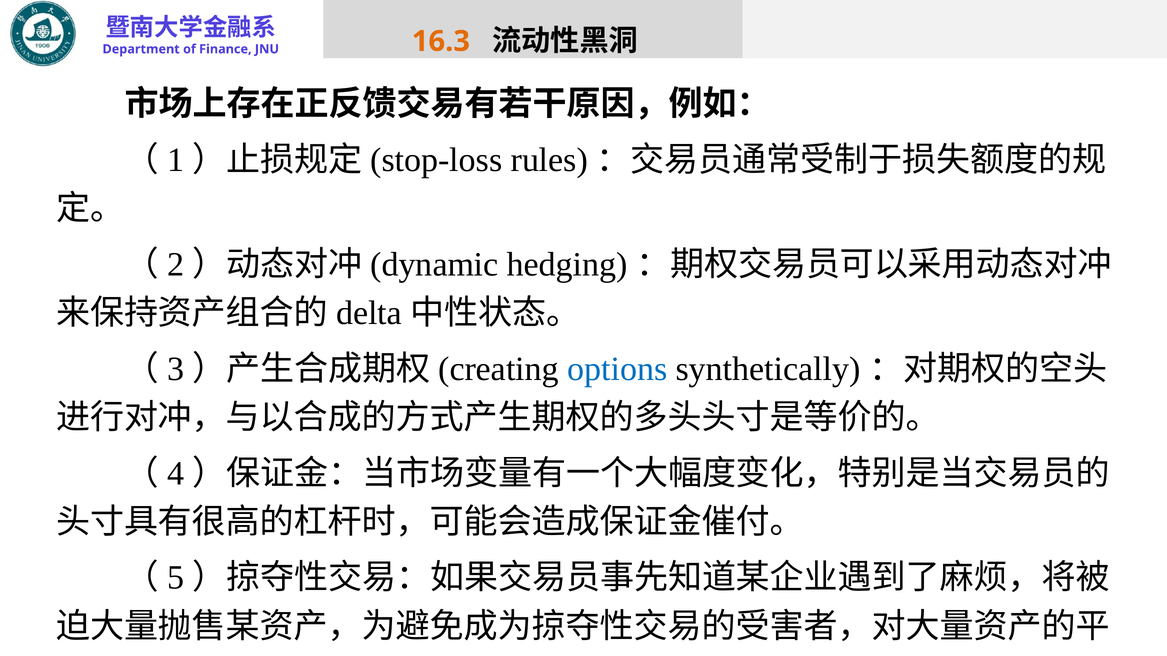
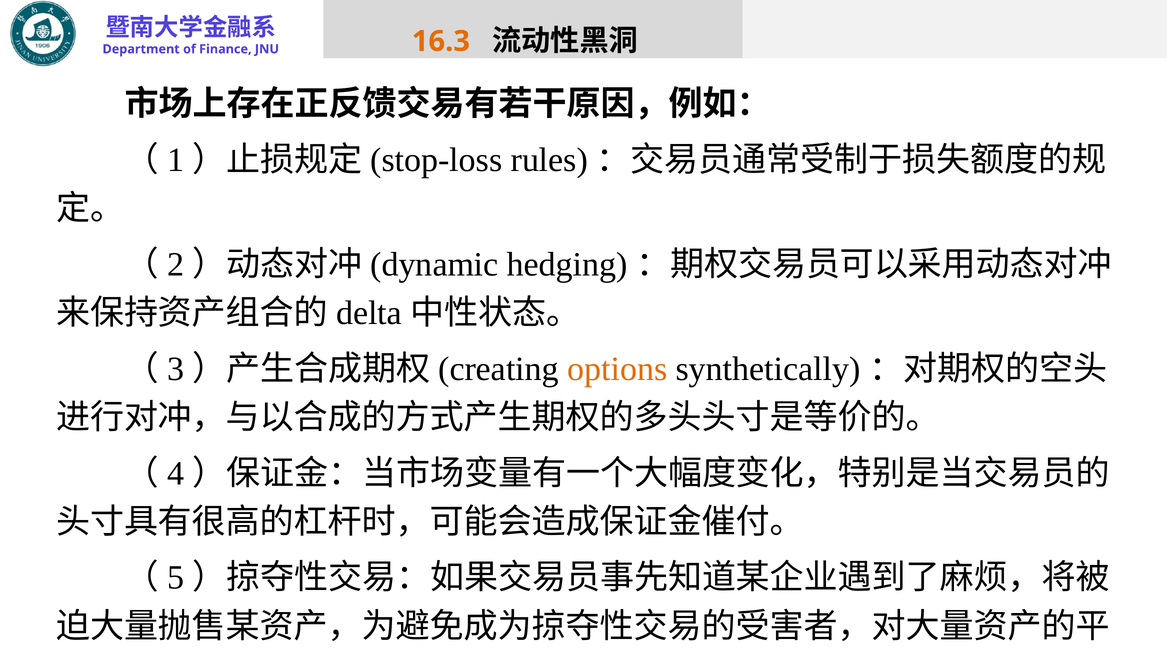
options colour: blue -> orange (617, 369)
